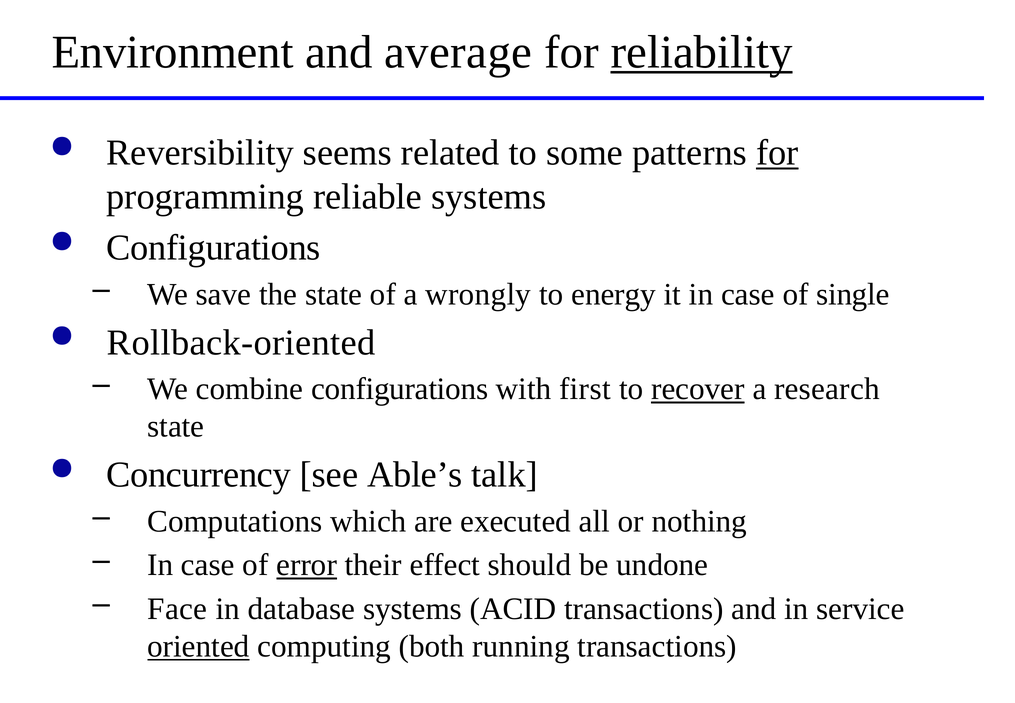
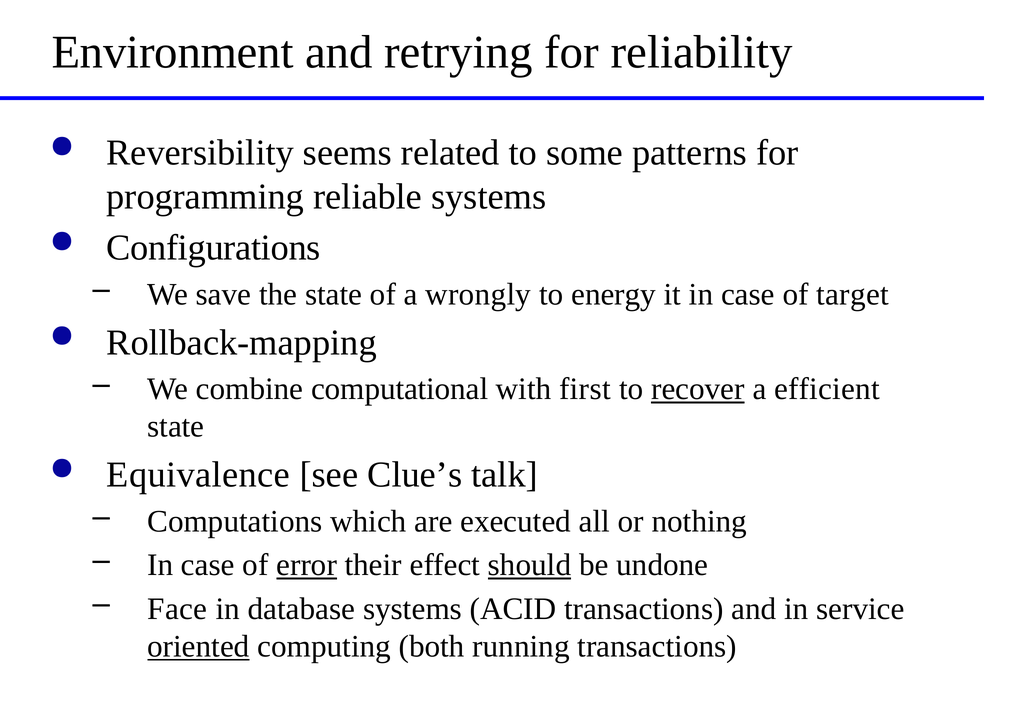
average: average -> retrying (458, 52)
reliability underline: present -> none (702, 52)
for underline: present -> none (777, 153)
single: single -> target (853, 294)
Rollback-oriented: Rollback-oriented -> Rollback-mapping (242, 342)
combine configurations: configurations -> computational (400, 389)
research: research -> efficient (827, 389)
Concurrency: Concurrency -> Equivalence (198, 475)
Able’s: Able’s -> Clue’s (415, 475)
should underline: none -> present (530, 565)
